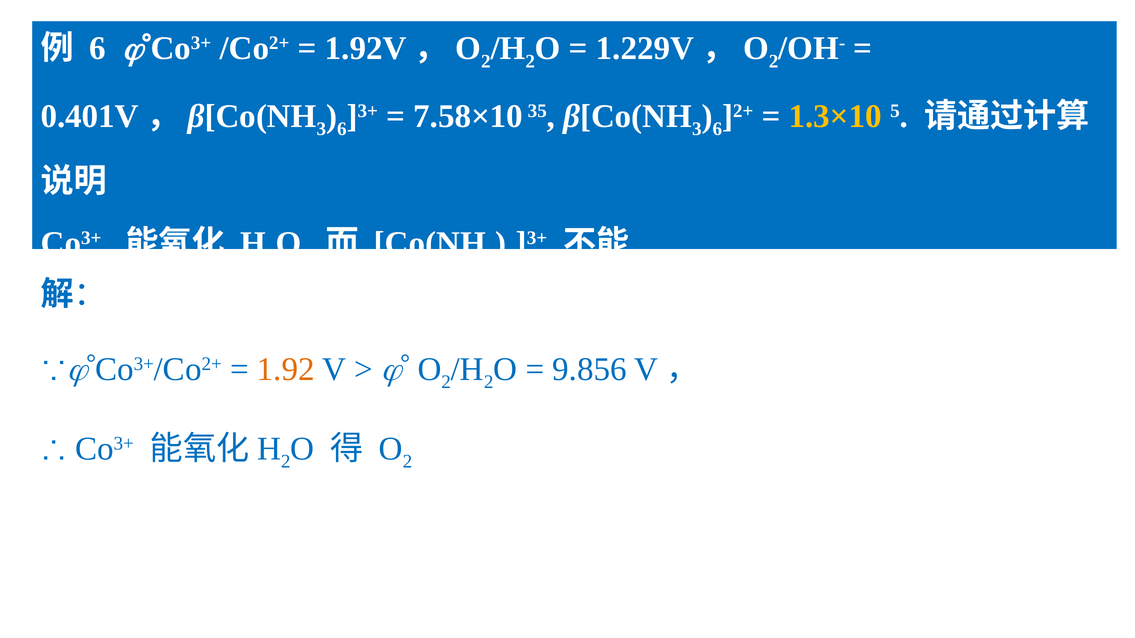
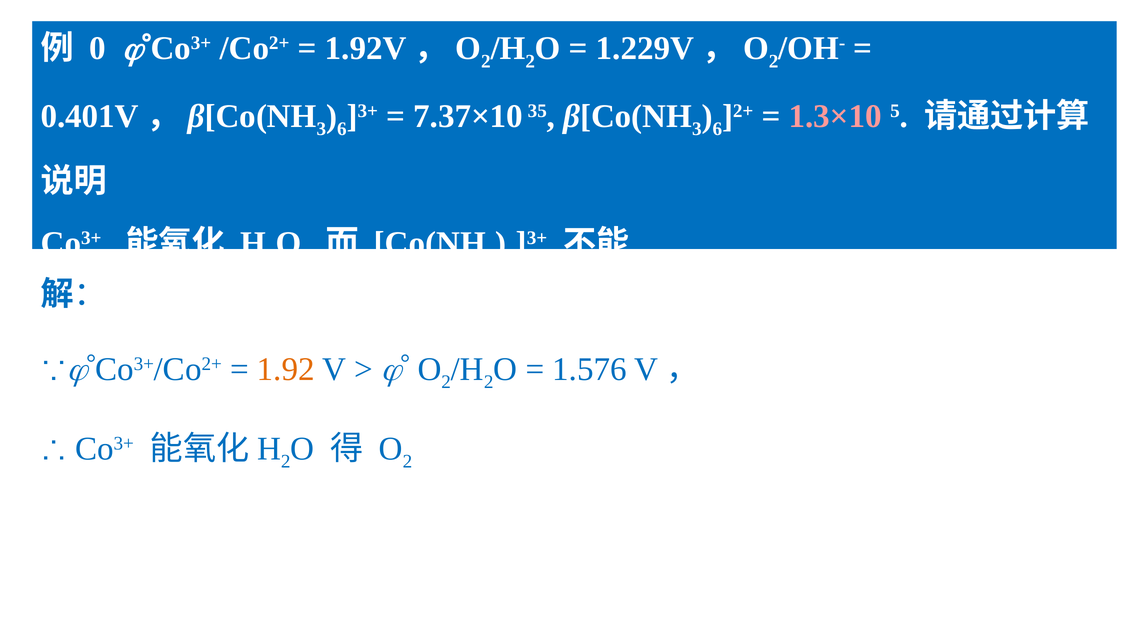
6: 6 -> 0 (97, 48)
7.58×10: 7.58×10 -> 7.37×10 (468, 116)
1.3×10 colour: yellow -> pink (835, 116)
9.856: 9.856 -> 1.576 (590, 369)
